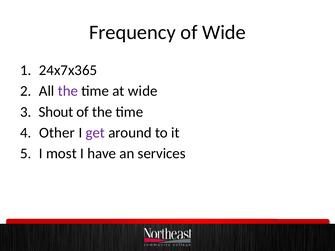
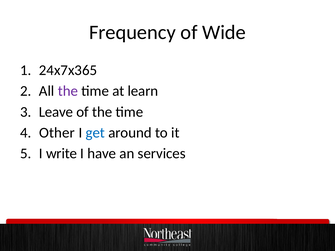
at wide: wide -> learn (143, 91)
Shout: Shout -> Leave (56, 112)
get colour: purple -> blue (95, 133)
most: most -> write (62, 154)
